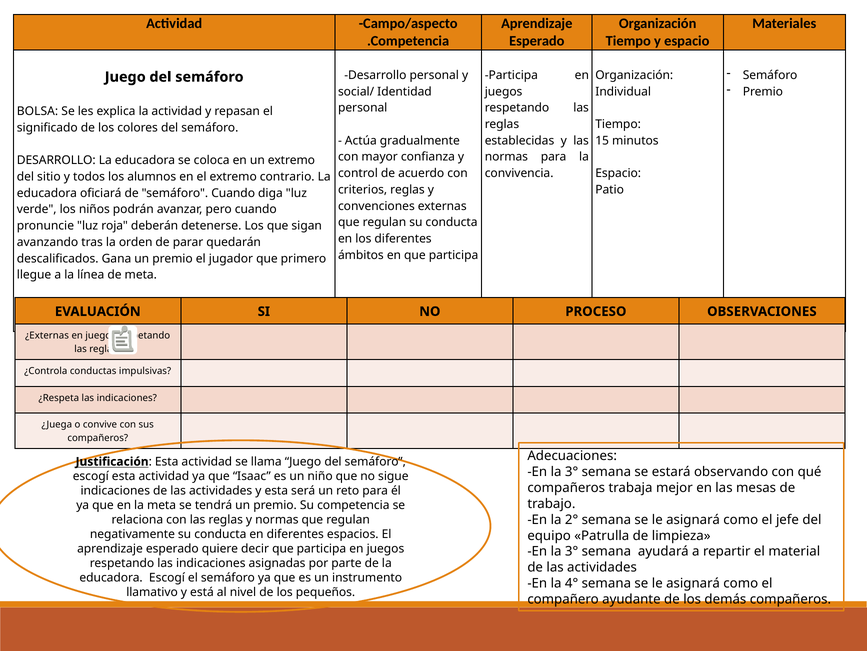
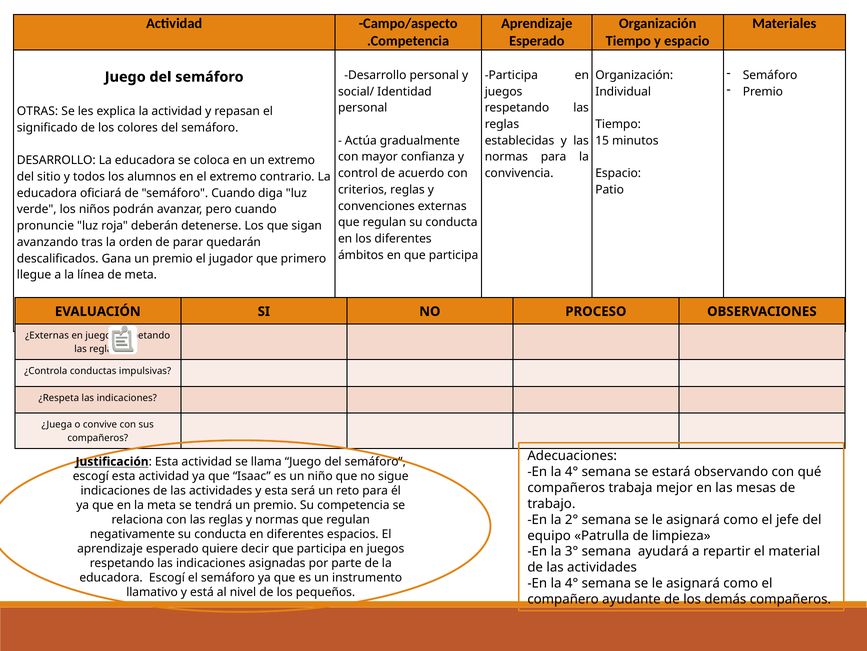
BOLSA: BOLSA -> OTRAS (38, 111)
3°: 3° -> 4° (572, 471)
